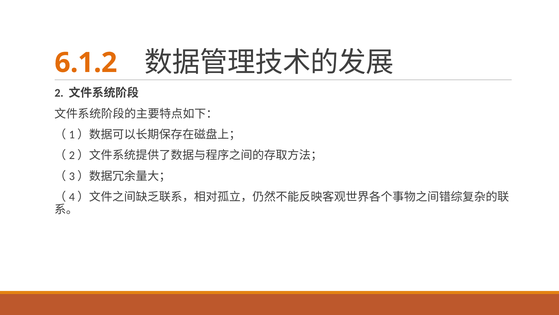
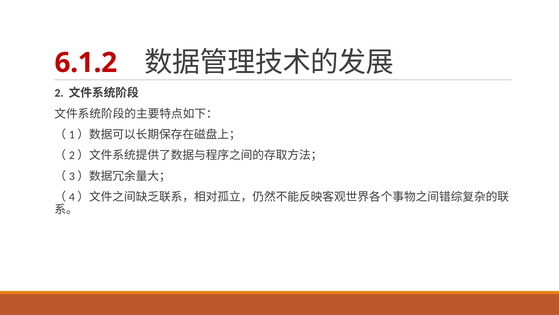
6.1.2 colour: orange -> red (86, 63)
